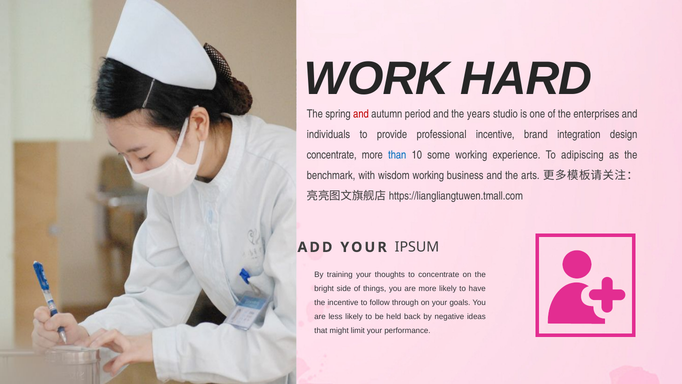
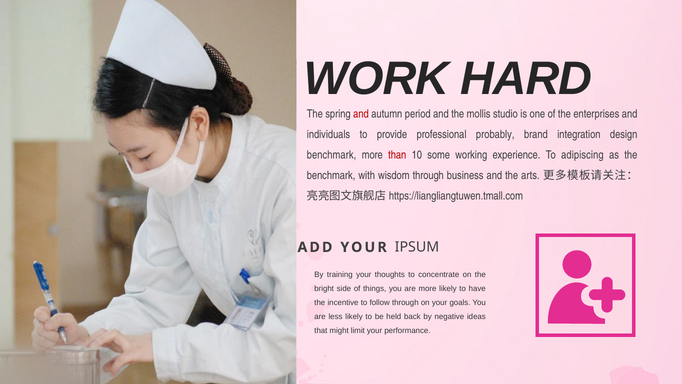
years: years -> mollis (479, 114)
professional incentive: incentive -> probably (495, 135)
concentrate: concentrate -> benchmark (332, 155)
than colour: blue -> red (397, 155)
wisdom working: working -> through (428, 175)
